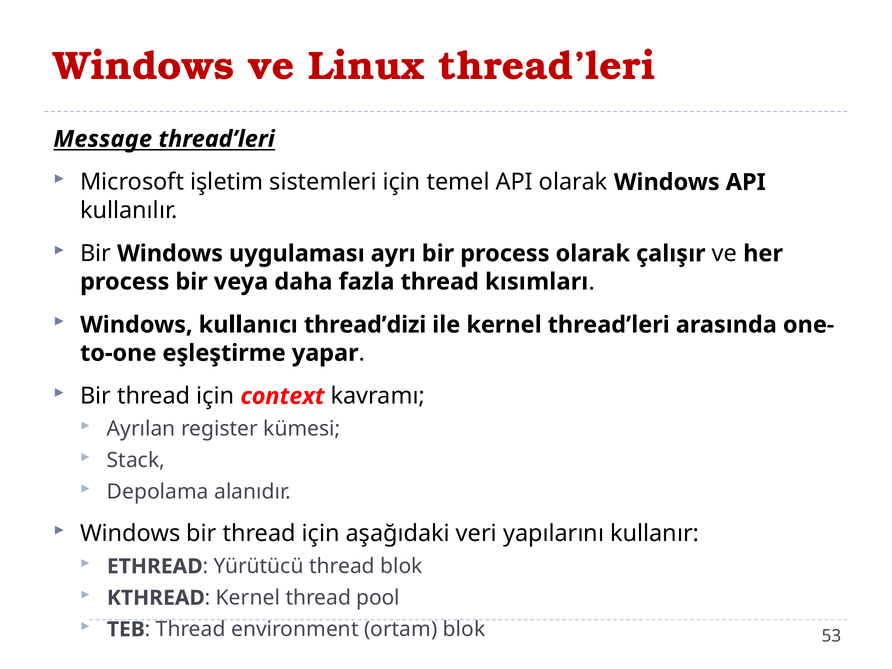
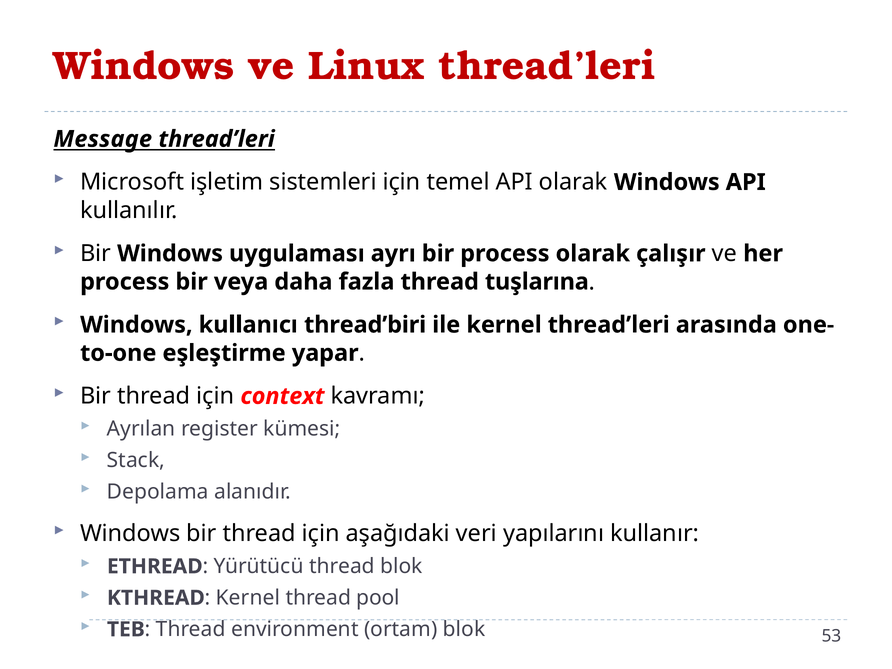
kısımları: kısımları -> tuşlarına (537, 282)
thread’dizi: thread’dizi -> thread’biri (365, 325)
